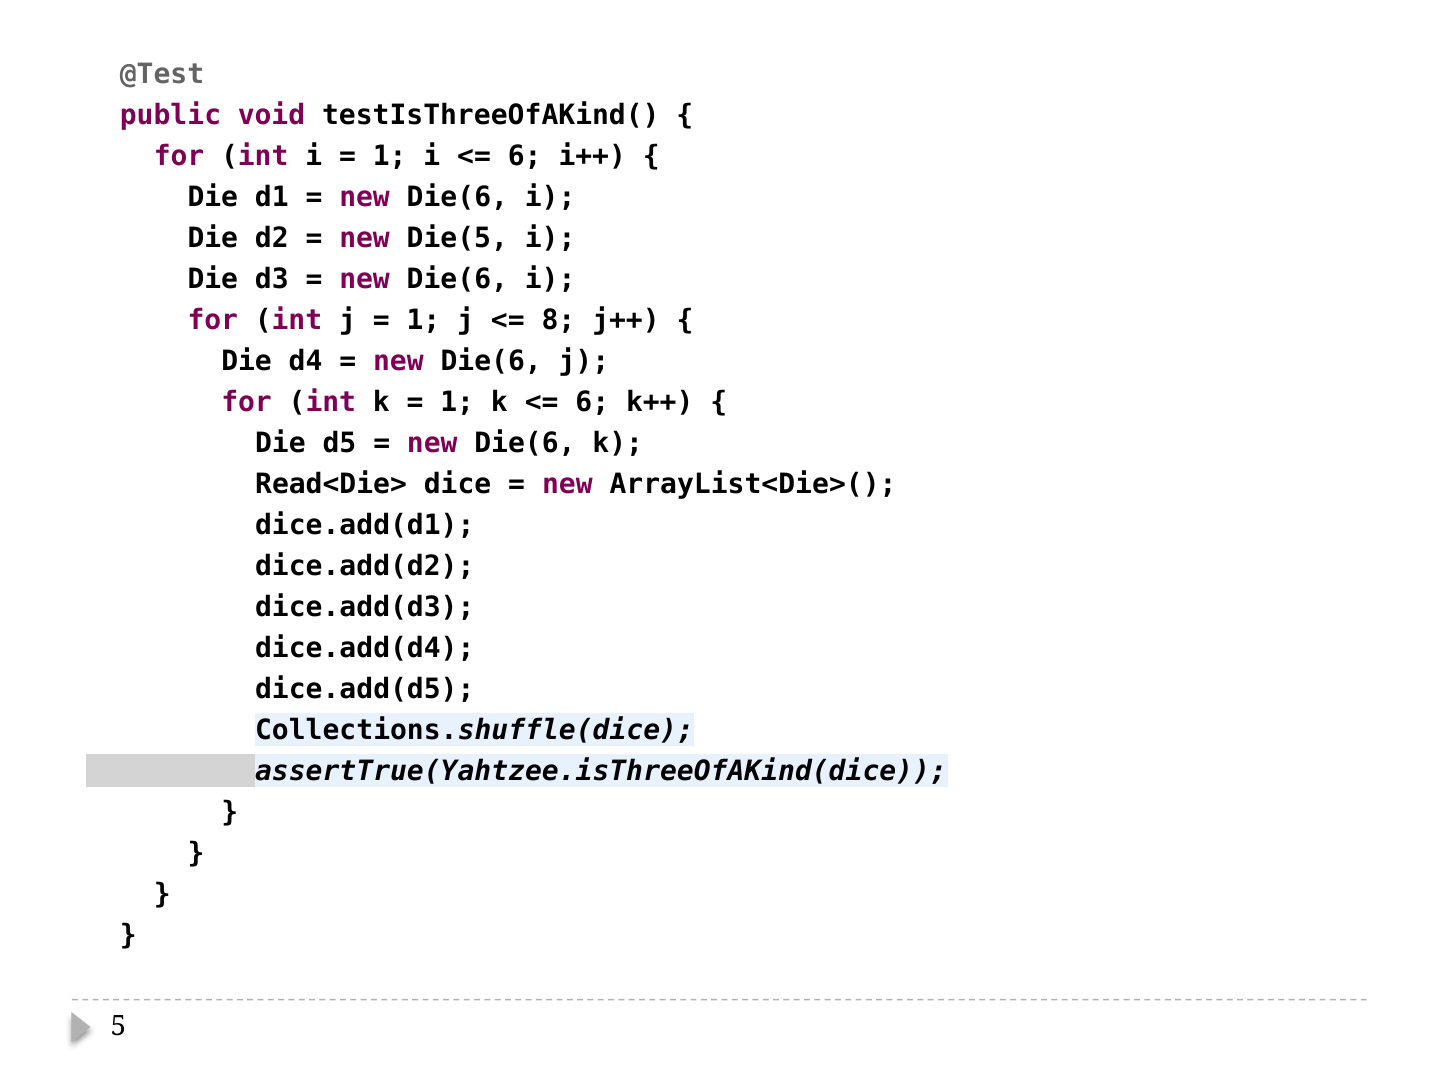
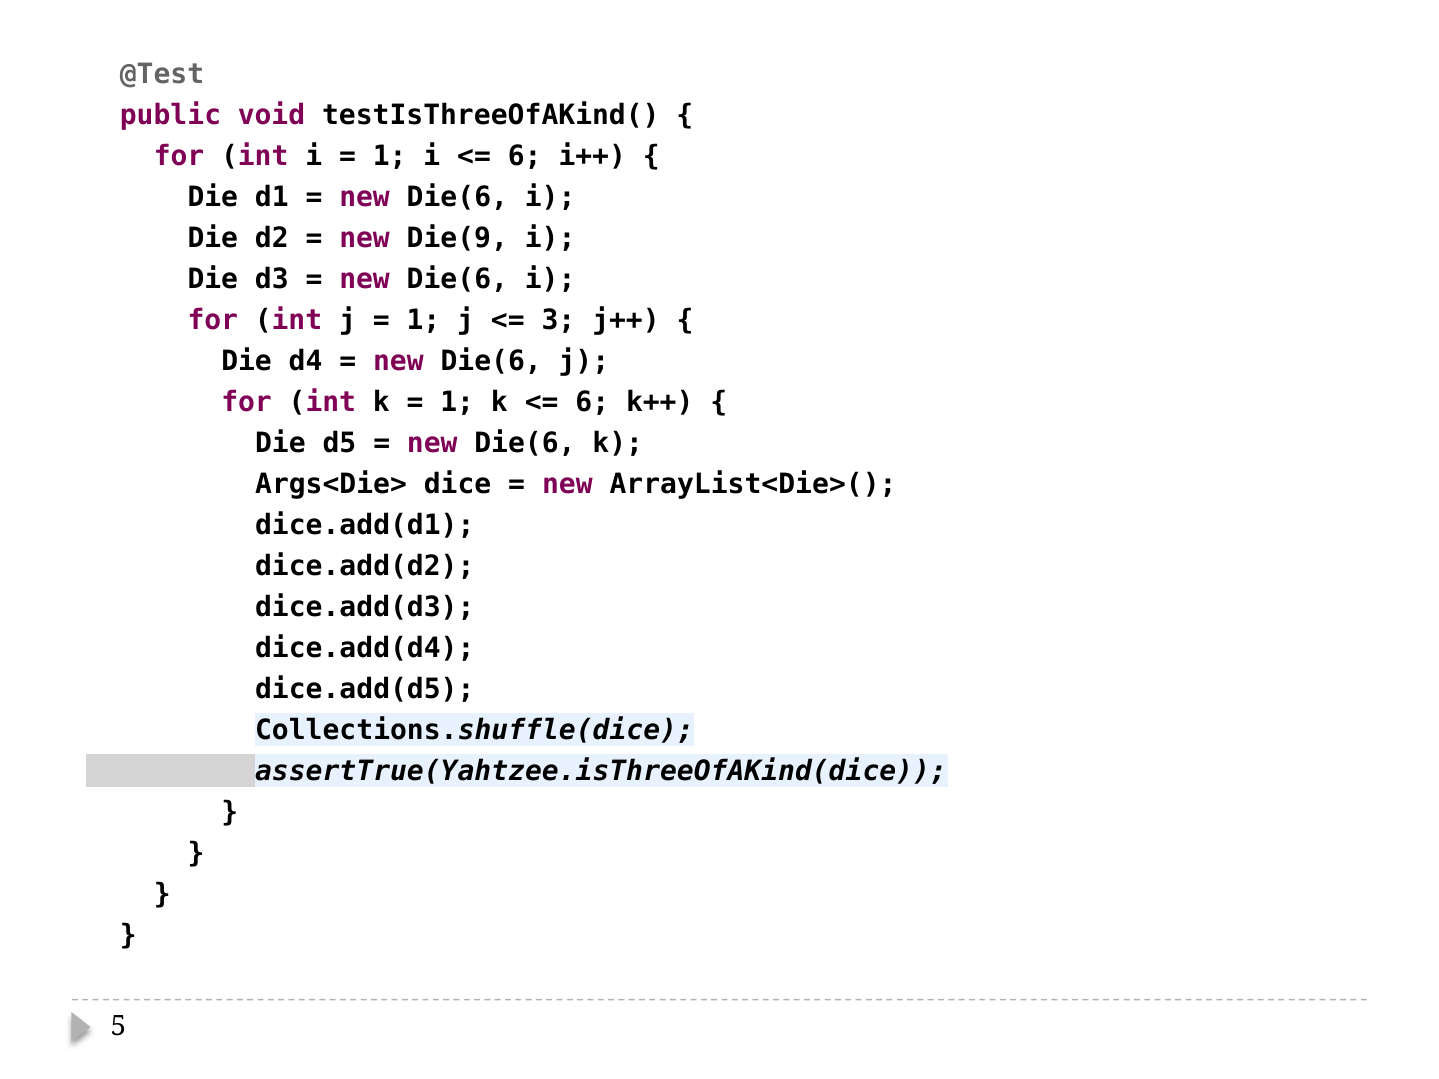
Die(5: Die(5 -> Die(9 (457, 238)
8: 8 -> 3 (558, 320)
Read<Die>: Read<Die> -> Args<Die> (331, 484)
